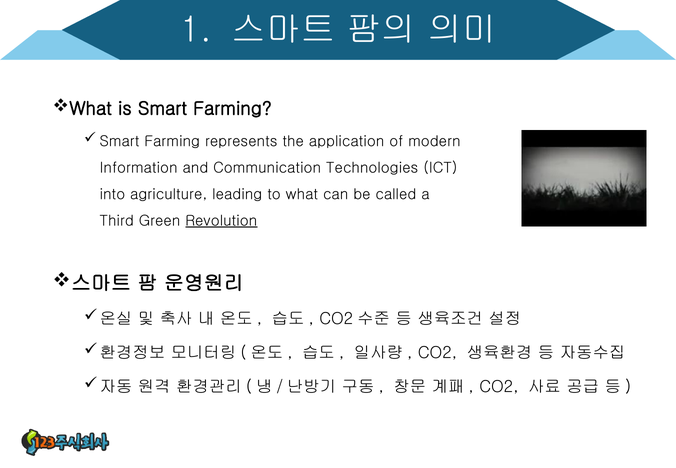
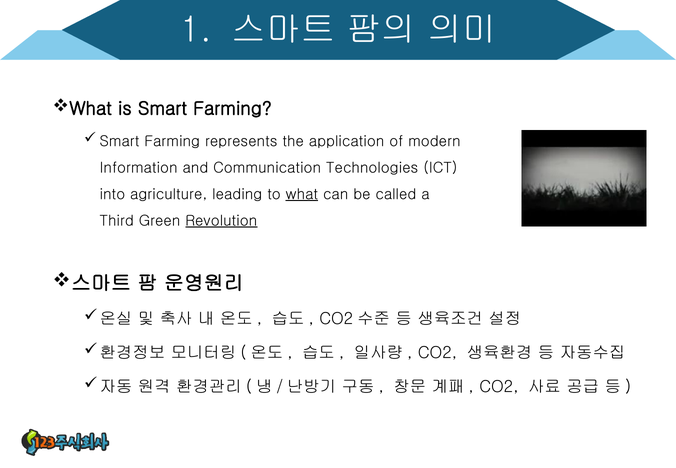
what underline: none -> present (302, 194)
